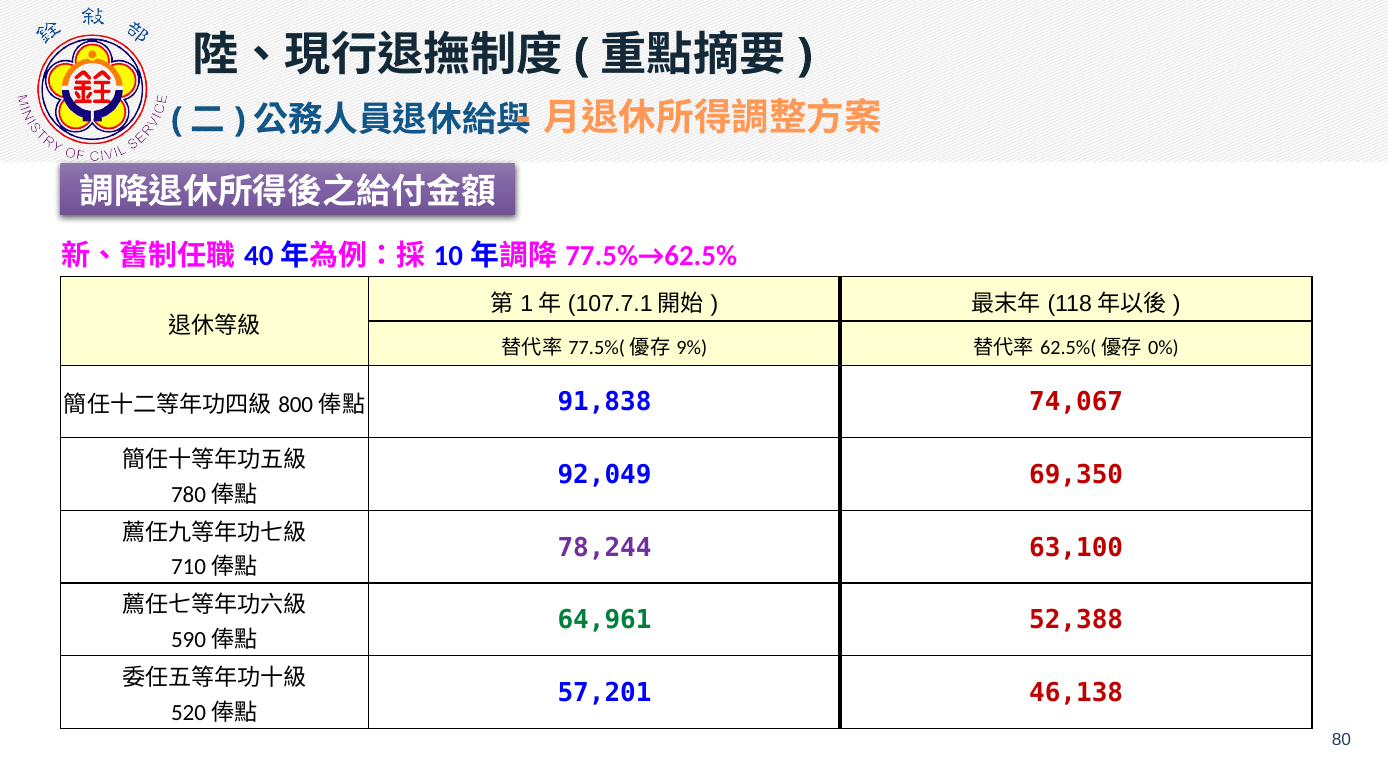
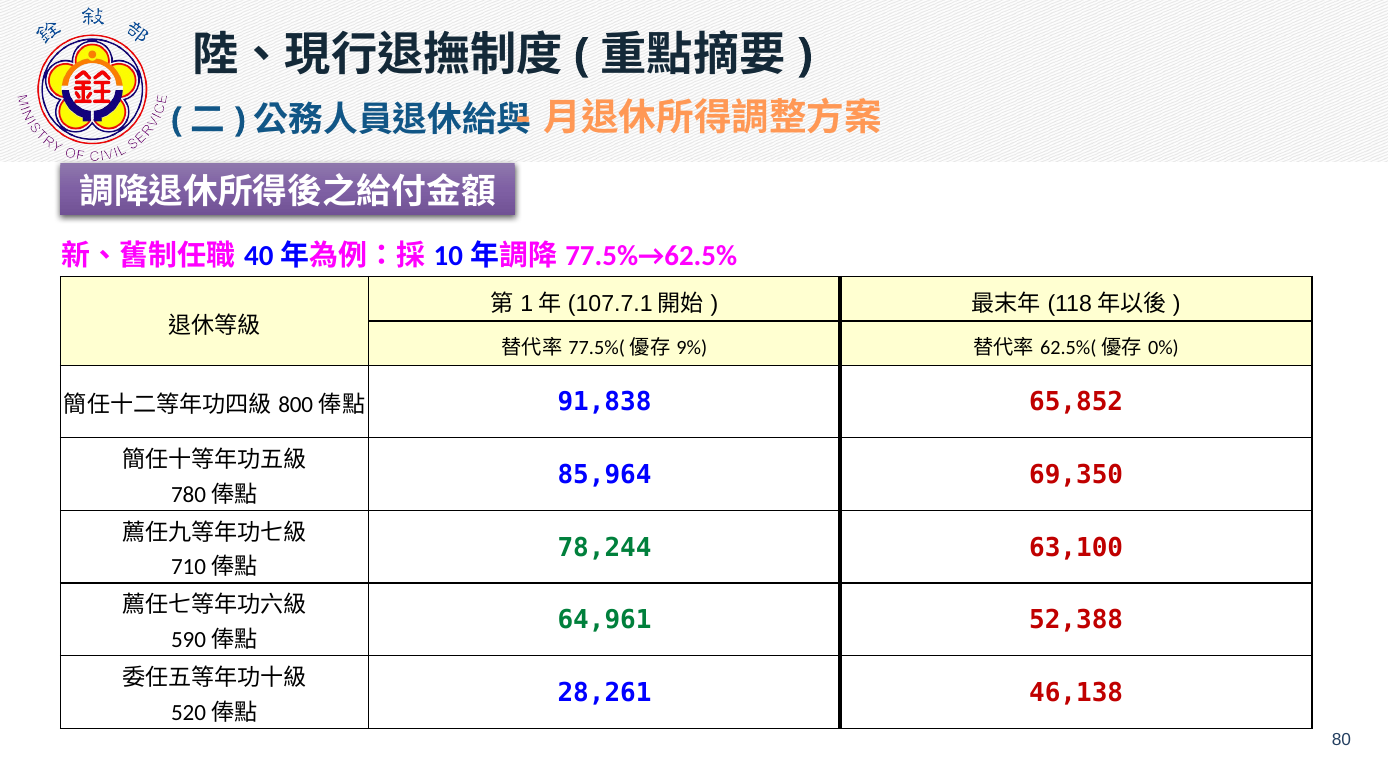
74,067: 74,067 -> 65,852 (1076, 402)
92,049: 92,049 -> 85,964 (605, 475)
78,244 colour: purple -> green (605, 547)
57,201: 57,201 -> 28,261 (605, 692)
